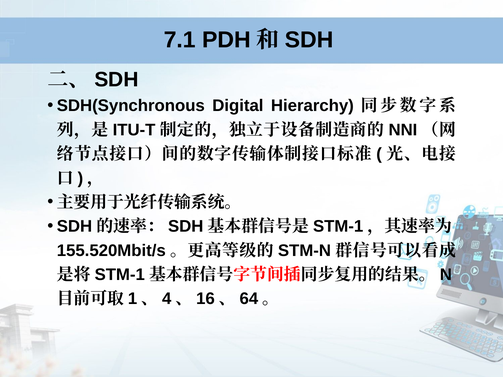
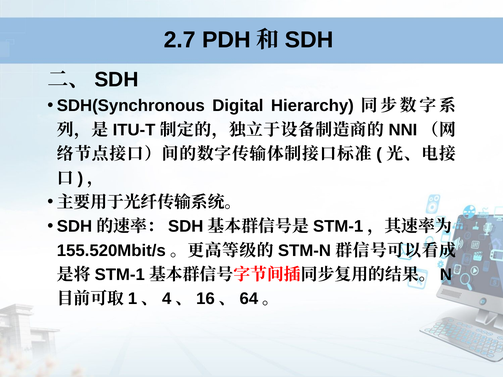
7.1: 7.1 -> 2.7 (180, 40)
